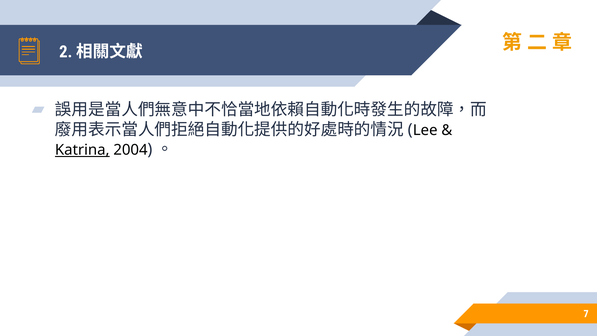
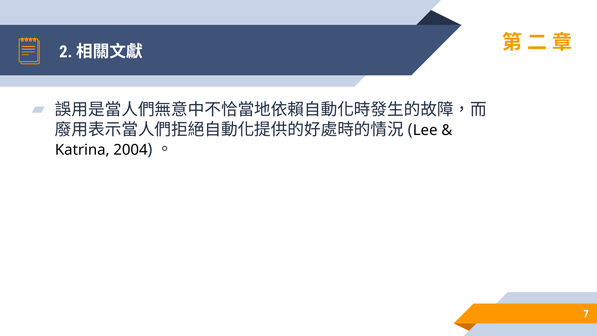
Katrina underline: present -> none (82, 150)
